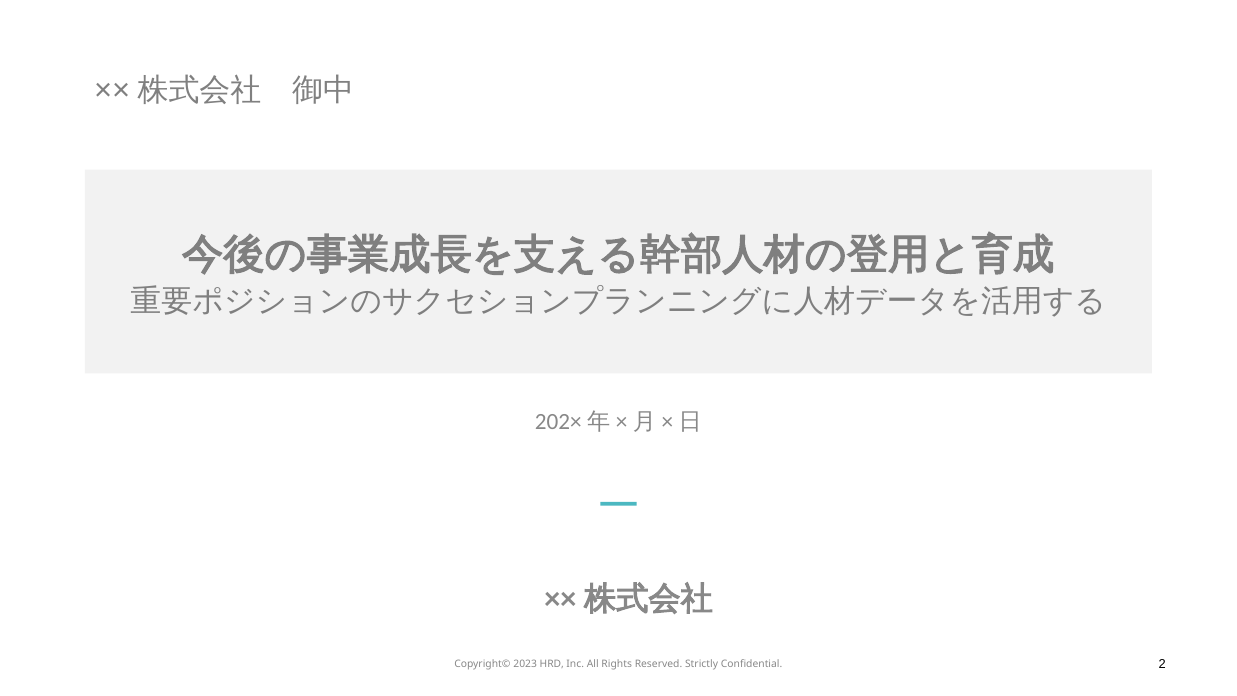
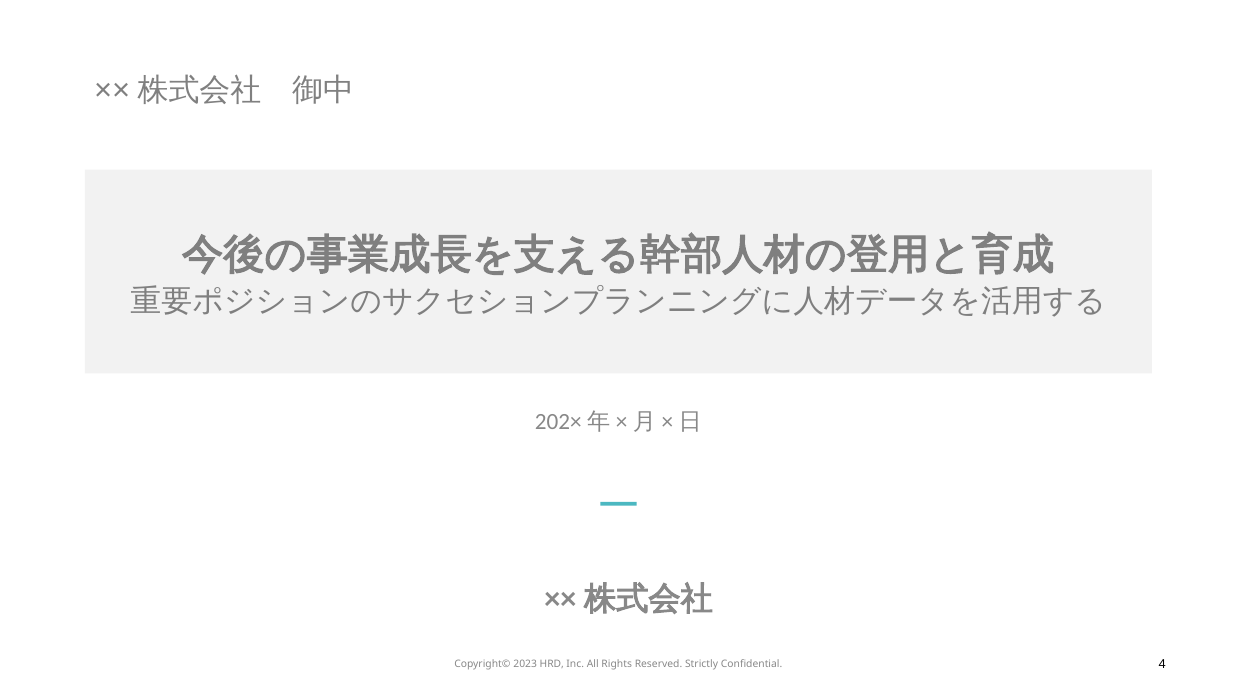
2: 2 -> 4 (1162, 664)
